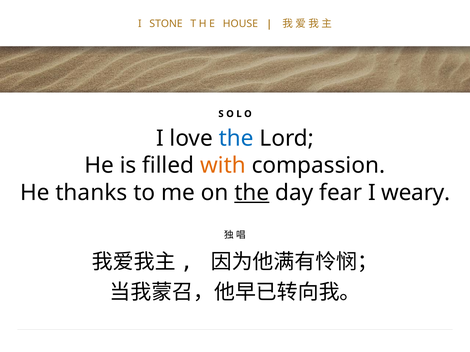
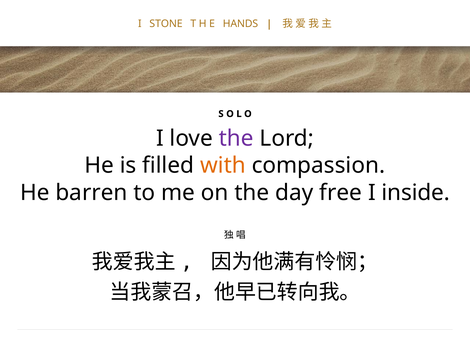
HOUSE: HOUSE -> HANDS (240, 24)
the colour: blue -> purple (236, 139)
thanks: thanks -> barren (91, 193)
the underline: present -> none (252, 193)
fear: fear -> free (341, 193)
weary: weary -> inside (416, 193)
